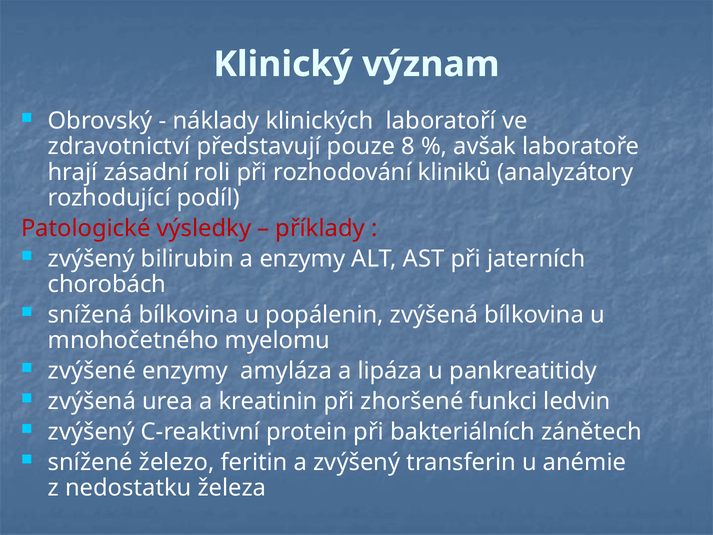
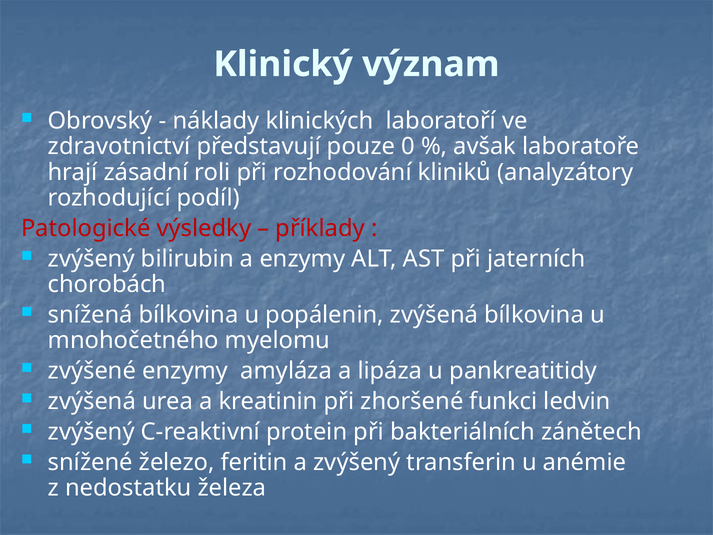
8: 8 -> 0 (408, 147)
